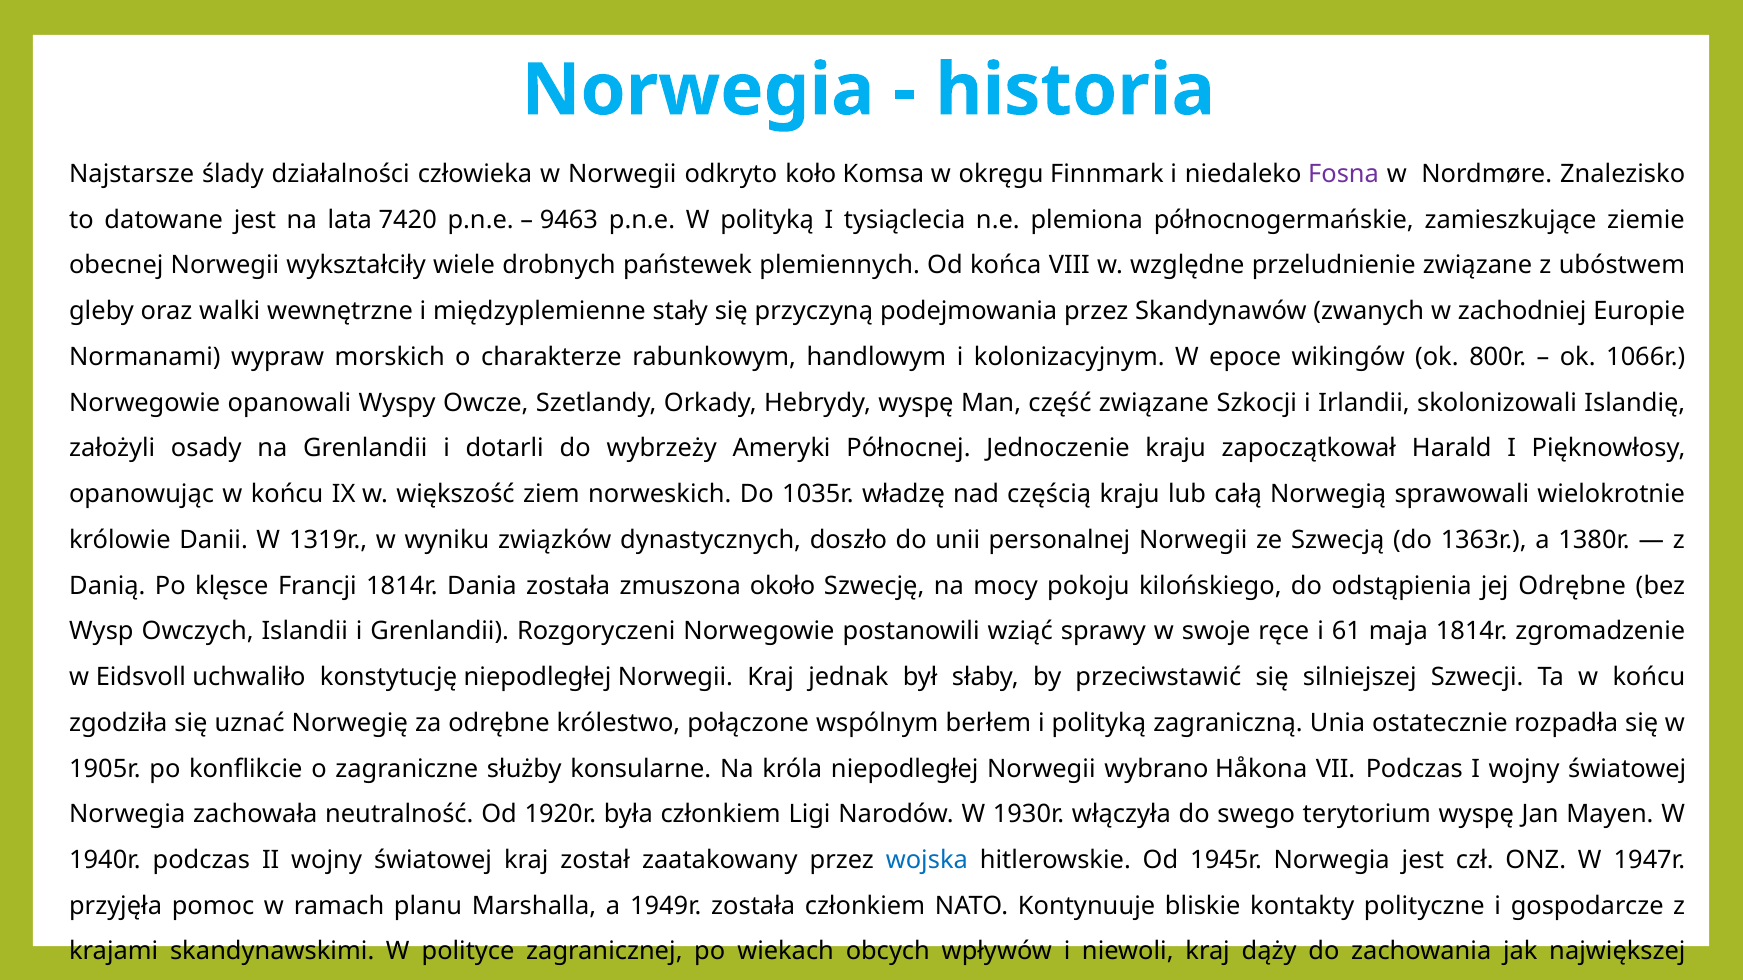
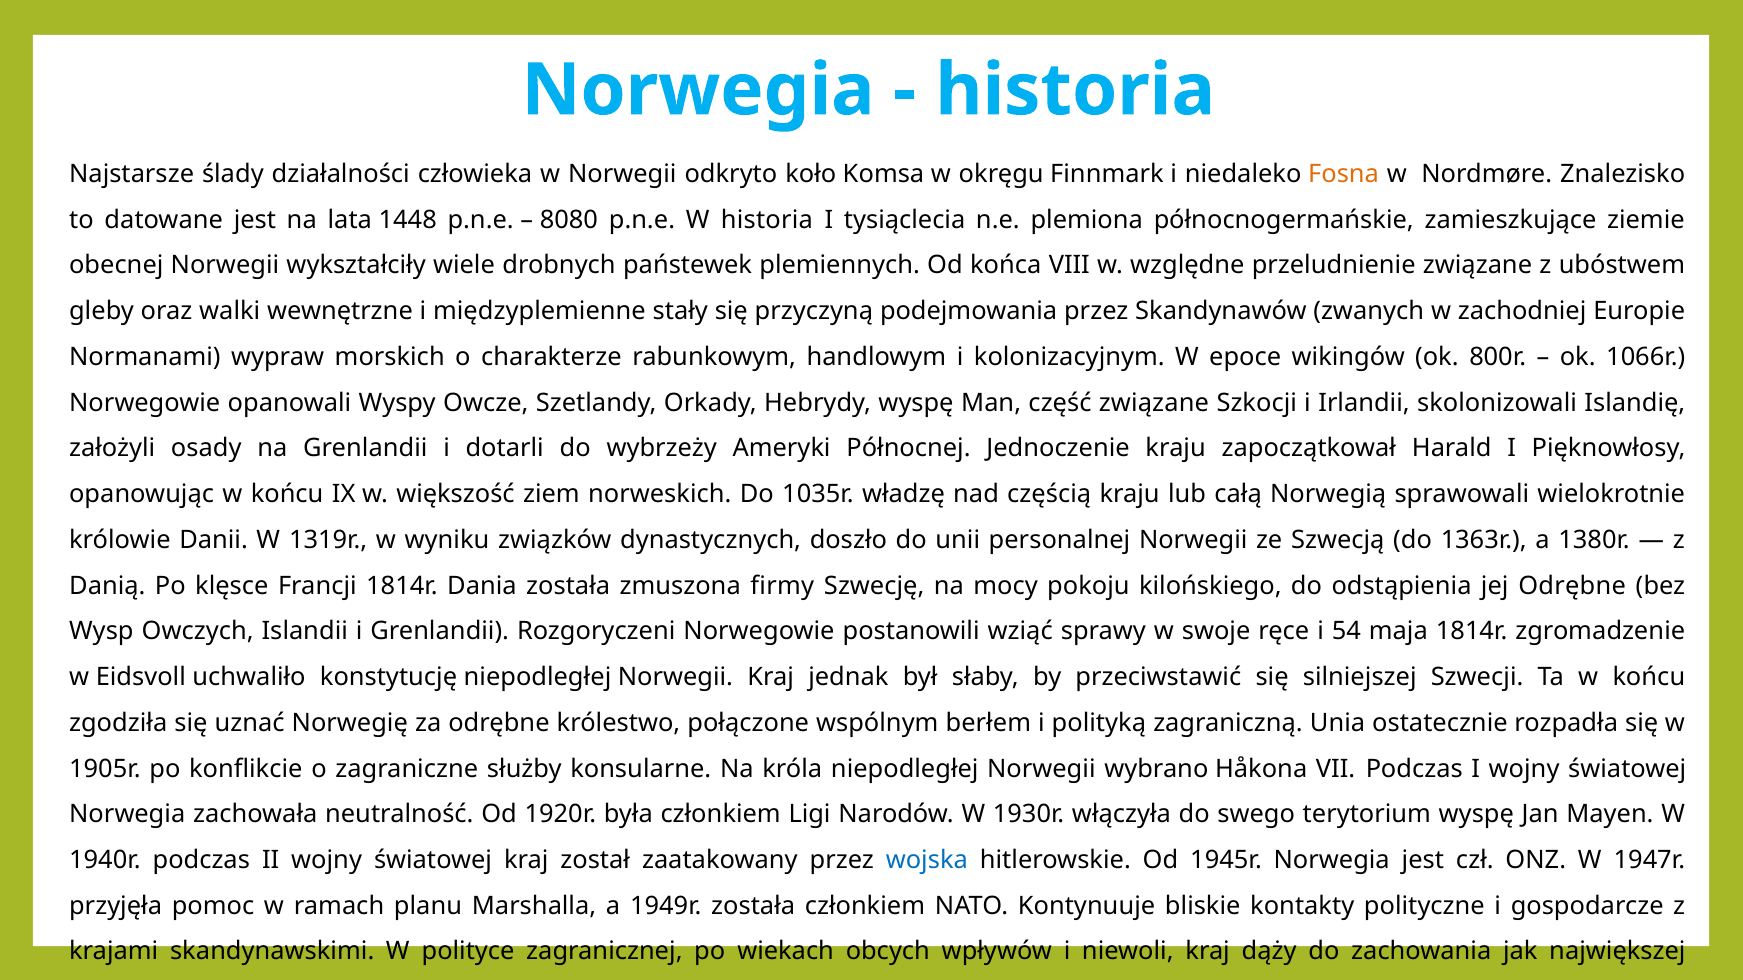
Fosna colour: purple -> orange (1344, 174)
7420: 7420 -> 1448 (408, 220)
9463: 9463 -> 8080 (569, 220)
W polityką: polityką -> historia (767, 220)
około: około -> firmy (782, 586)
61: 61 -> 54 (1346, 632)
